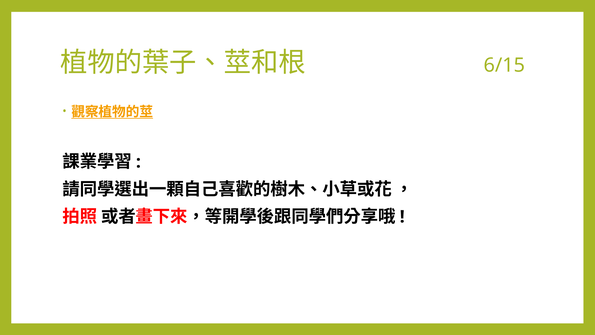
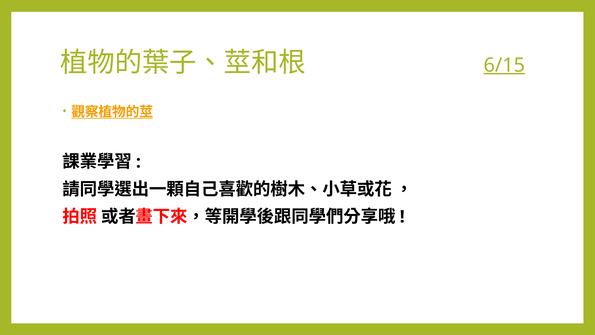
6/15 underline: none -> present (504, 65)
